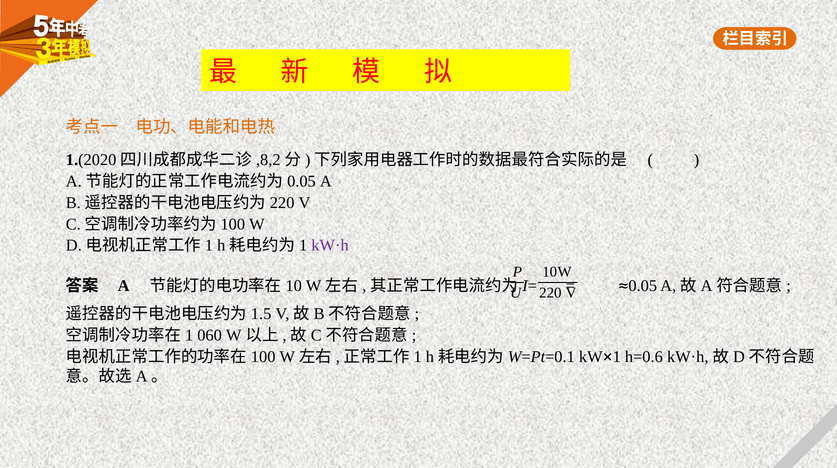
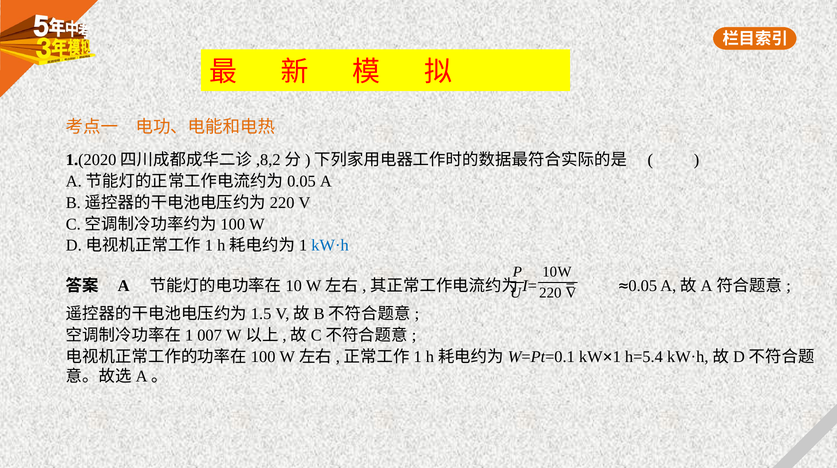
kW·h colour: purple -> blue (330, 246)
060: 060 -> 007 (210, 335)
h=0.6: h=0.6 -> h=5.4 (644, 357)
